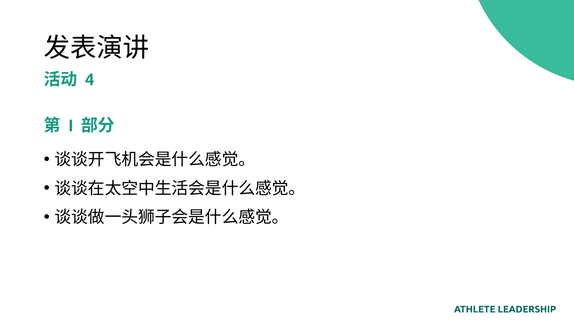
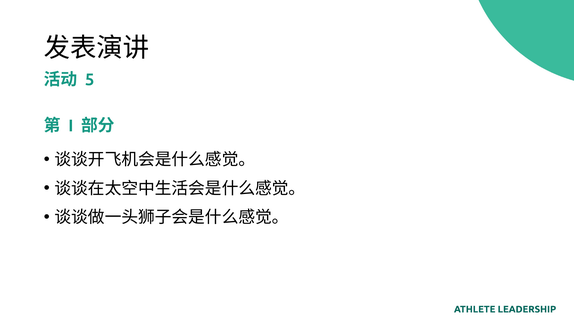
4: 4 -> 5 (90, 80)
